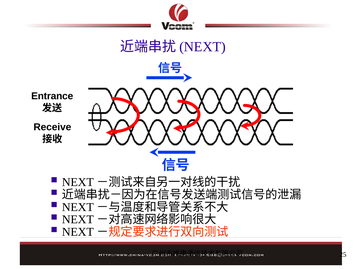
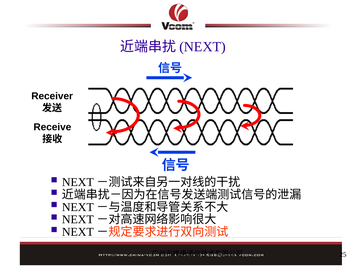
Entrance: Entrance -> Receiver (52, 96)
